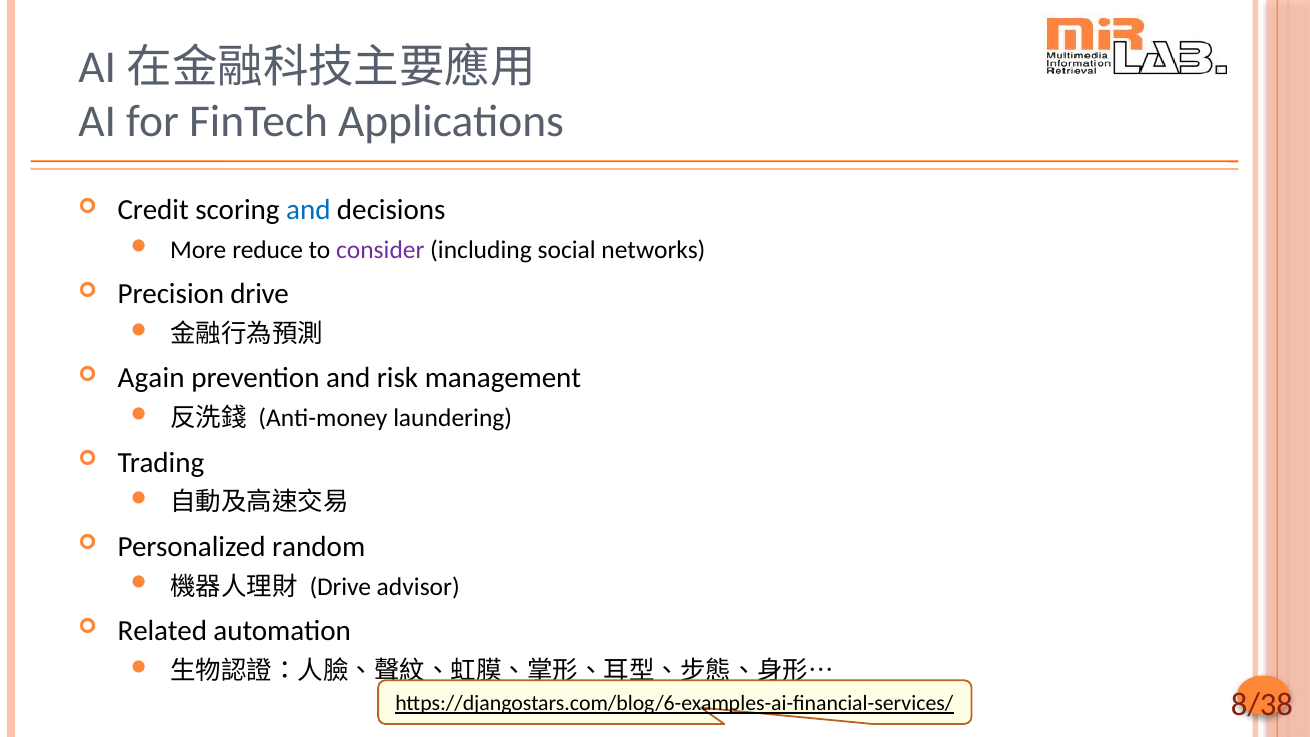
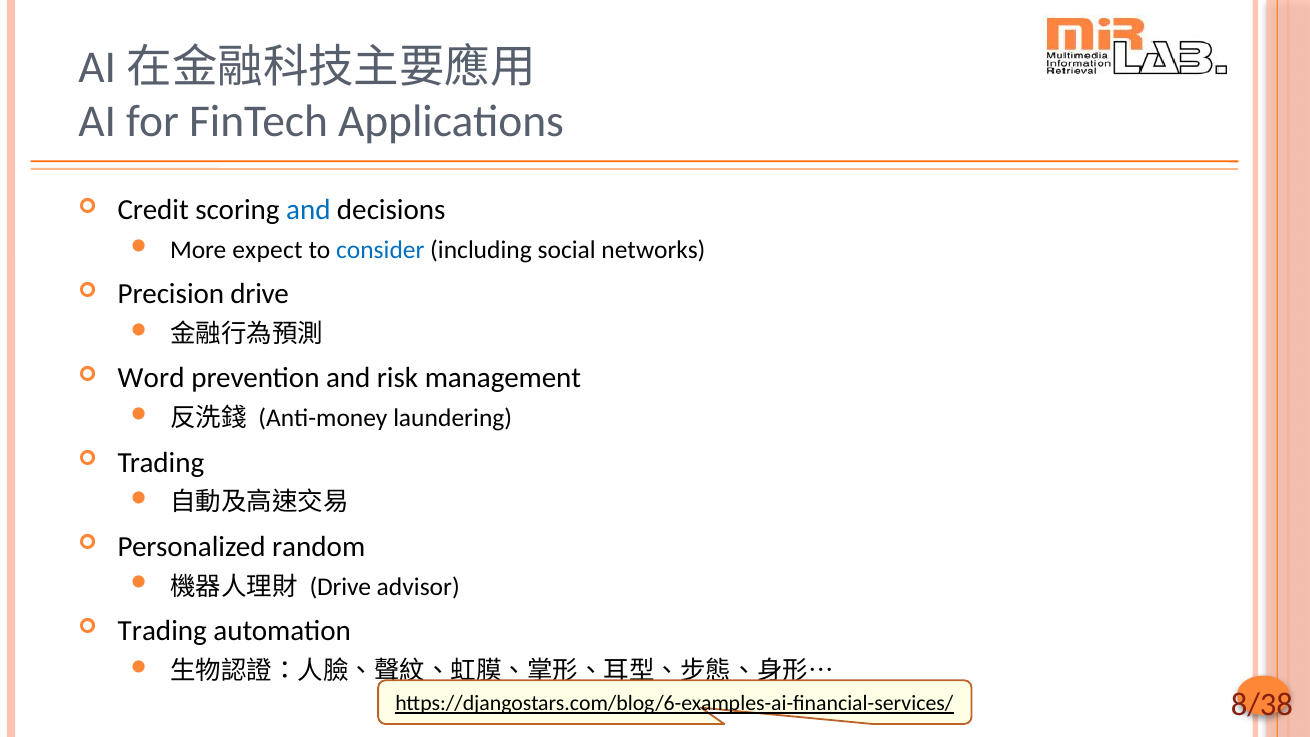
reduce: reduce -> expect (267, 250)
consider colour: purple -> blue (380, 250)
Again: Again -> Word (151, 378)
Related: Related -> Trading (162, 630)
